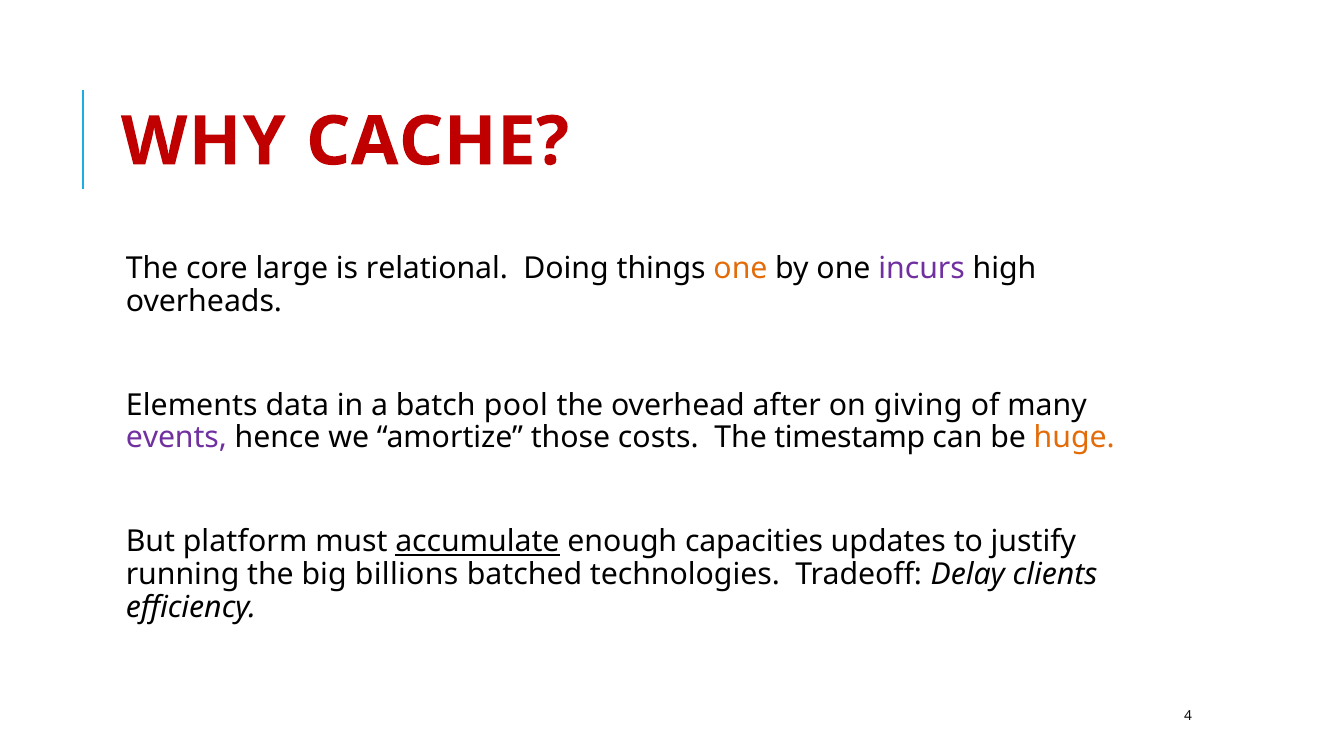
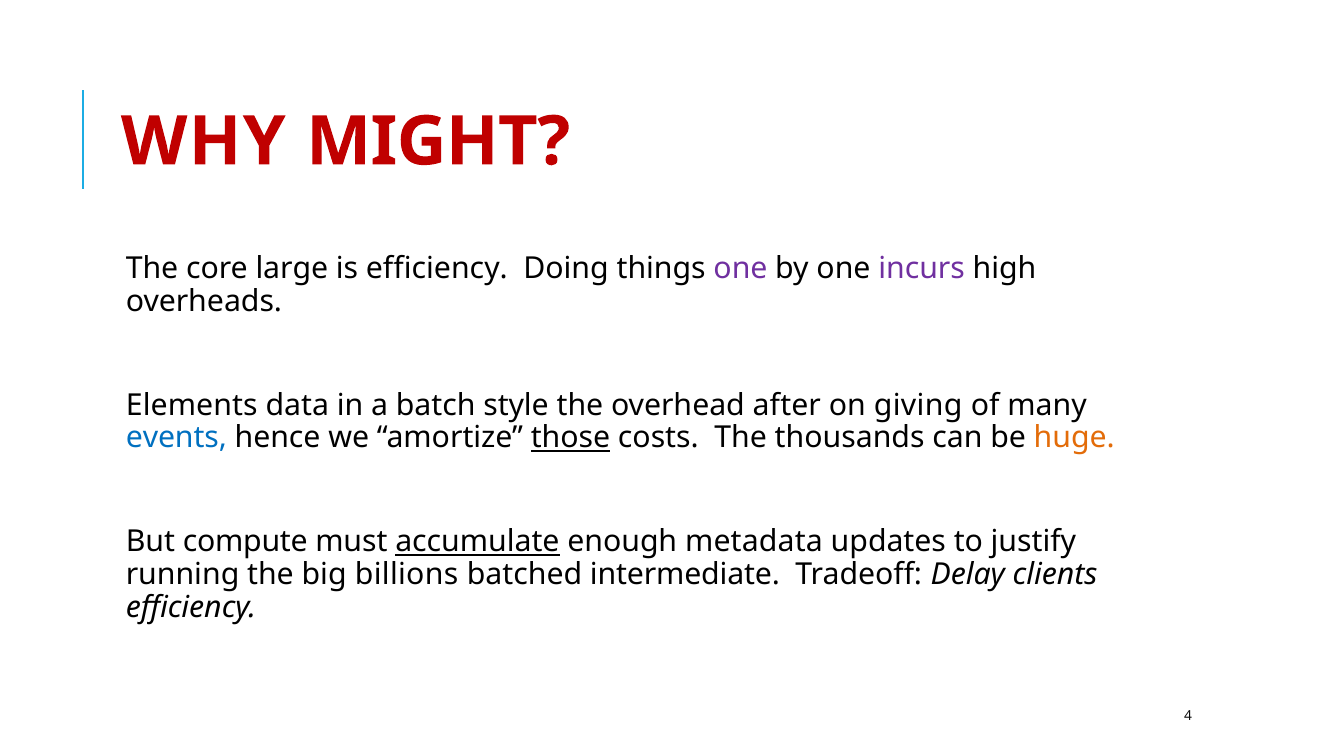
CACHE: CACHE -> MIGHT (438, 142)
is relational: relational -> efficiency (437, 269)
one colour: orange -> purple (741, 269)
pool: pool -> style (516, 405)
events colour: purple -> blue (176, 438)
those underline: none -> present (571, 438)
timestamp: timestamp -> thousands (850, 438)
platform: platform -> compute (245, 542)
capacities: capacities -> metadata (754, 542)
technologies: technologies -> intermediate (685, 575)
